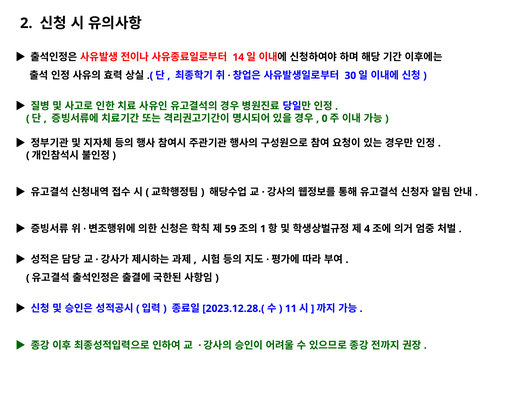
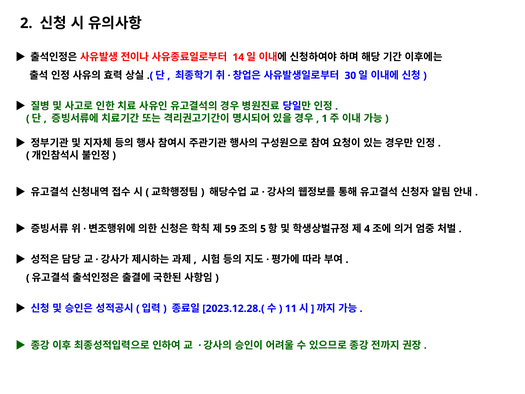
0: 0 -> 1 (325, 118)
1: 1 -> 5 (263, 229)
